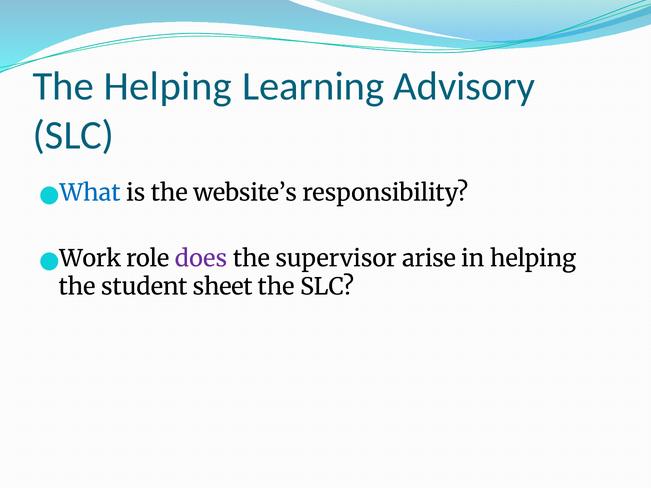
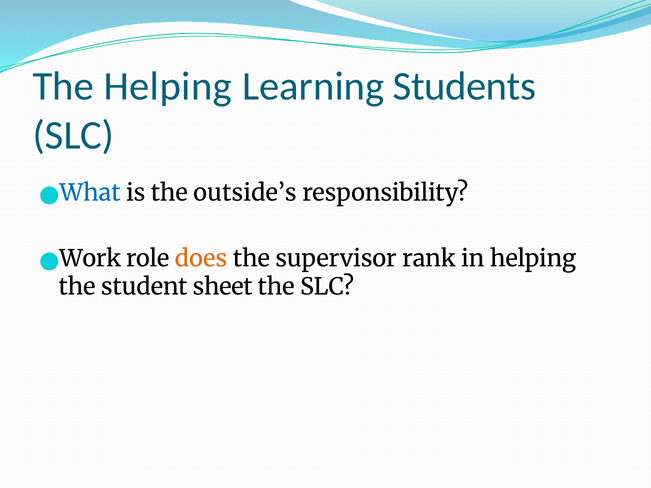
Advisory: Advisory -> Students (464, 87)
website’s: website’s -> outside’s (245, 193)
does colour: purple -> orange (201, 259)
arise: arise -> rank (429, 259)
